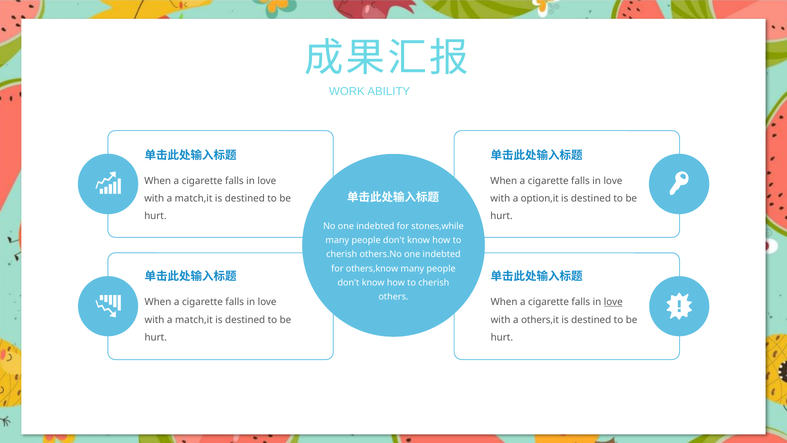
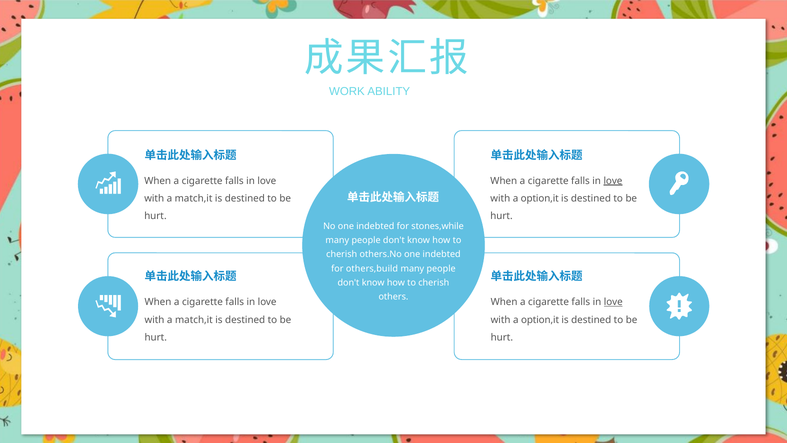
love underline: none -> present (613, 181)
others,know: others,know -> others,build (372, 268)
others,it: others,it -> option,it (540, 320)
